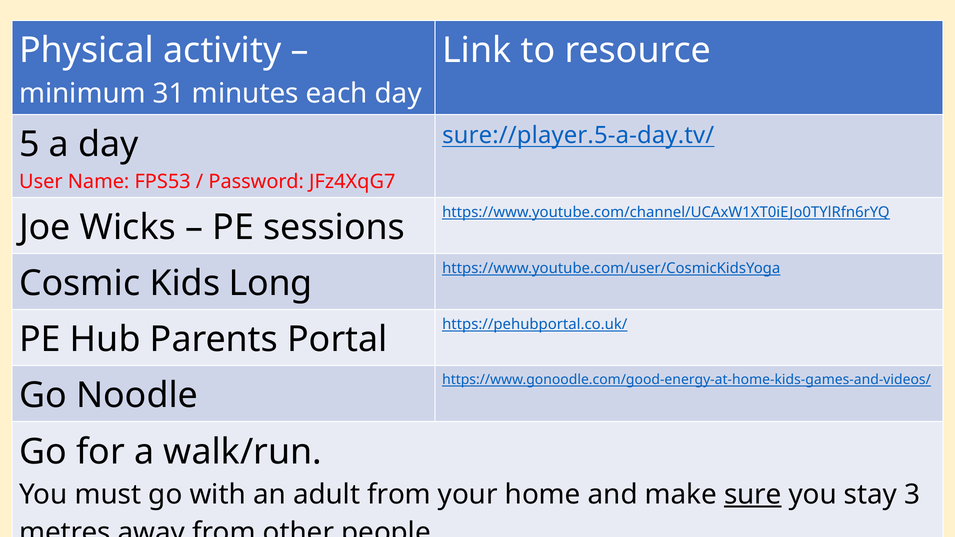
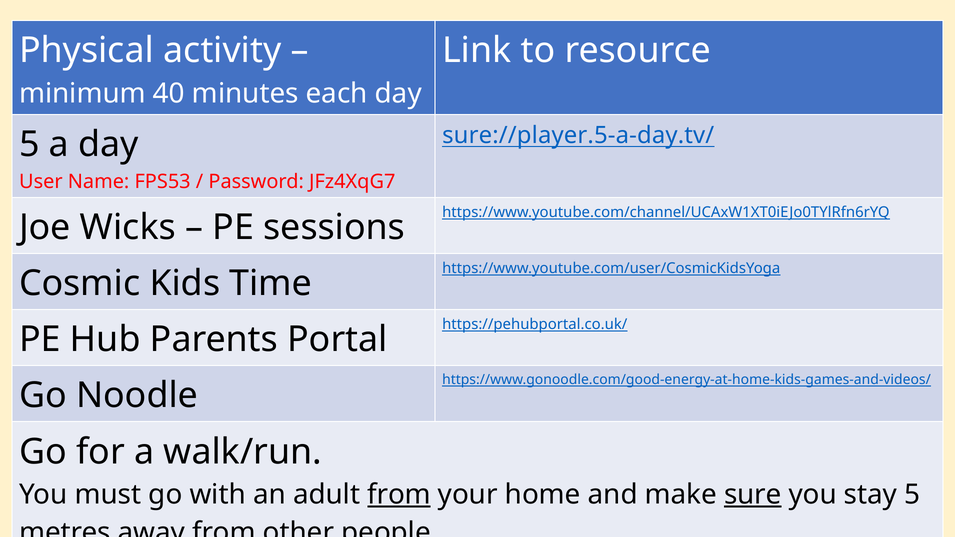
31: 31 -> 40 (169, 93)
Long: Long -> Time (271, 284)
from underline: none -> present (399, 495)
stay 3: 3 -> 5 (912, 495)
